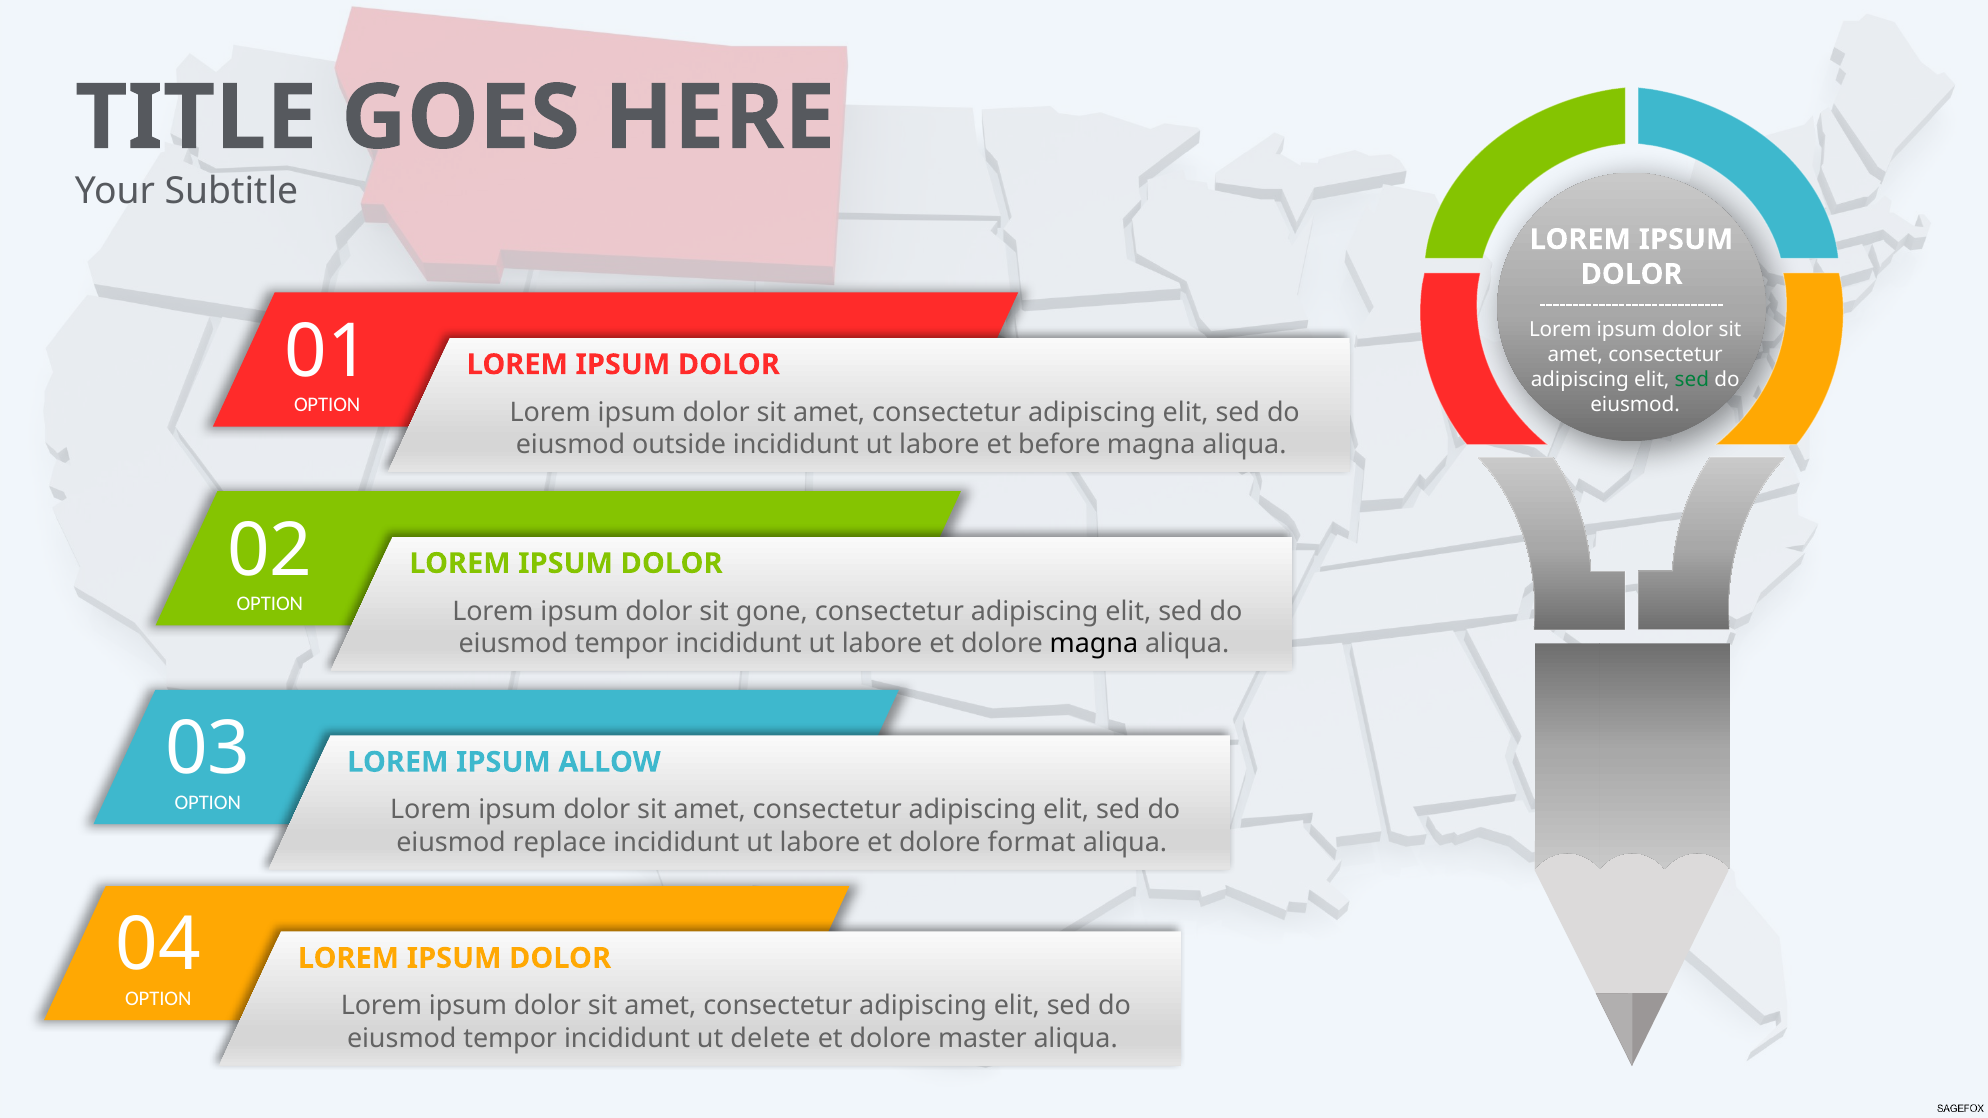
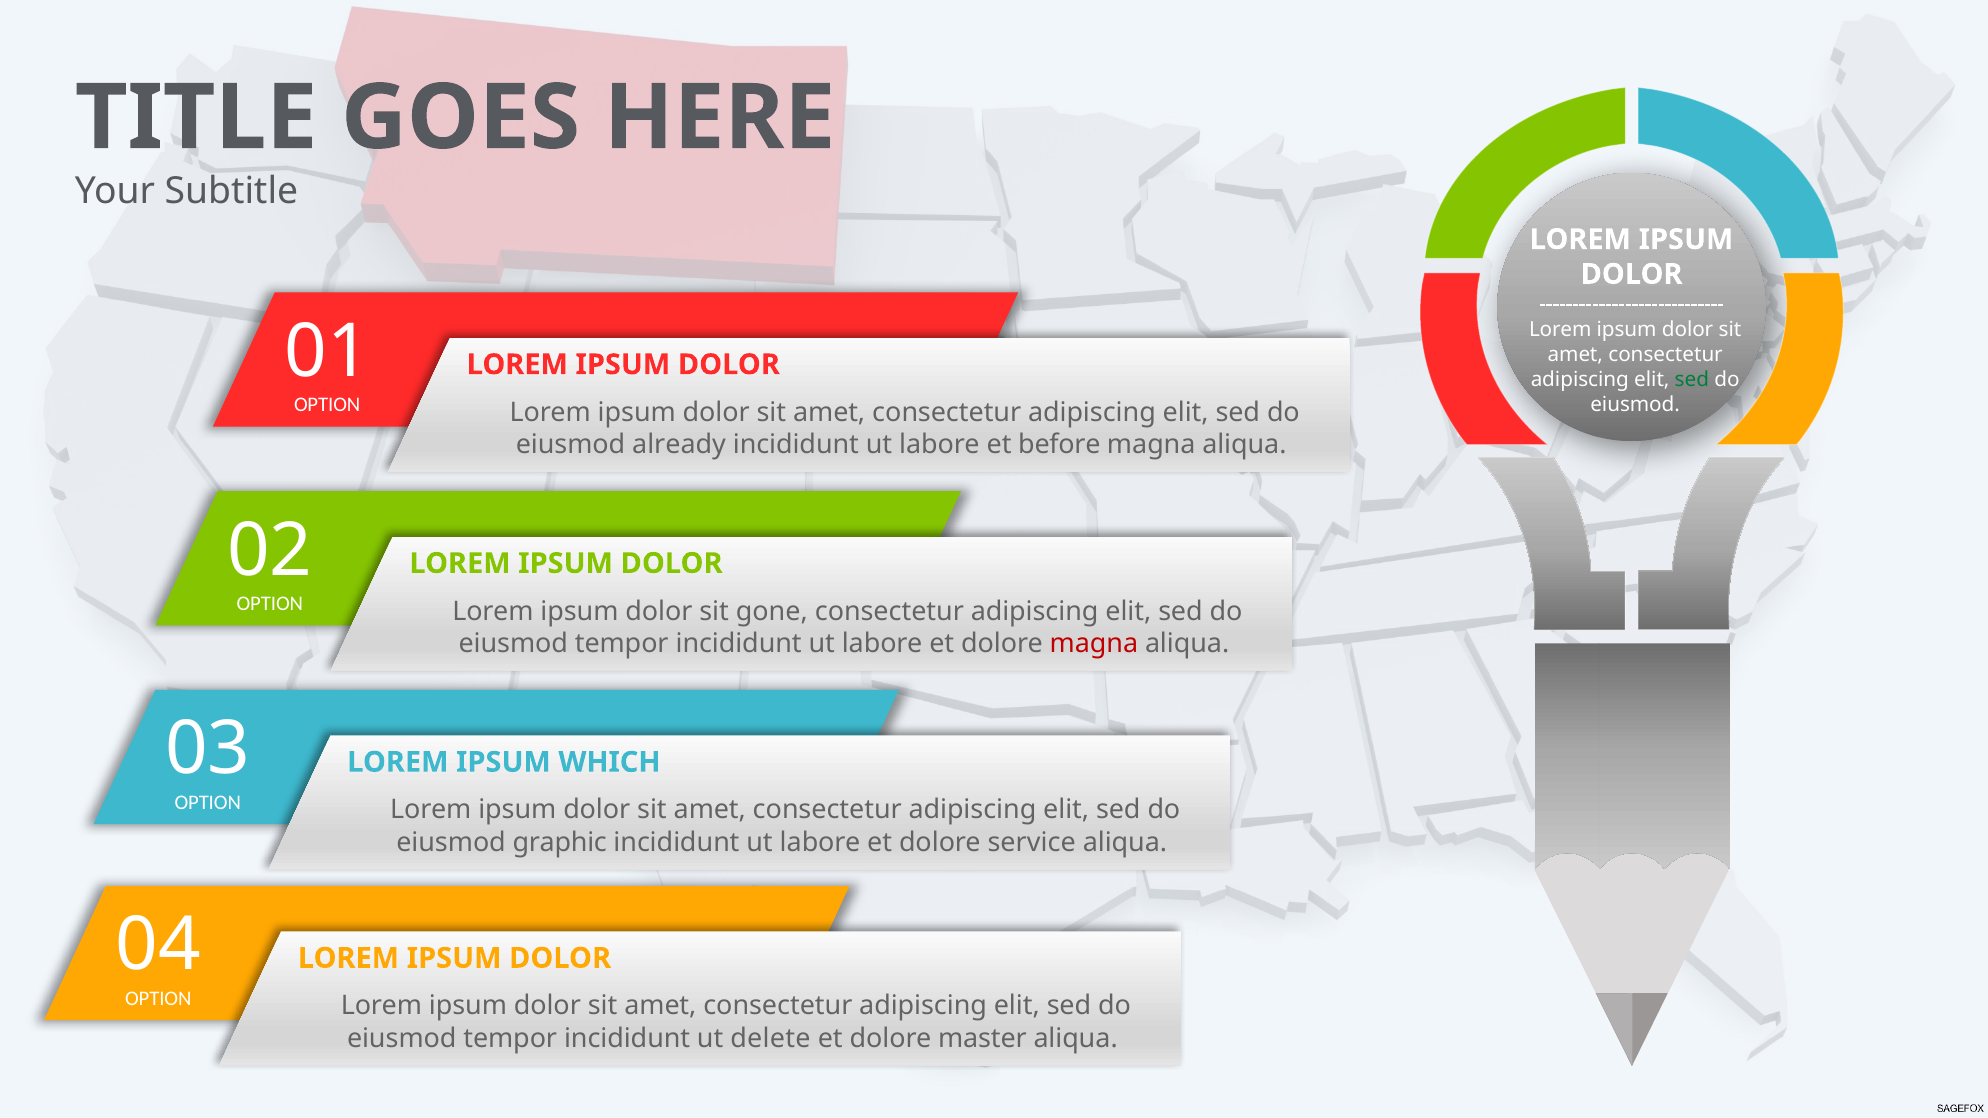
outside: outside -> already (679, 445)
magna colour: black -> red (1094, 644)
ALLOW: ALLOW -> WHICH (609, 762)
replace: replace -> graphic (560, 843)
format: format -> service (1032, 843)
